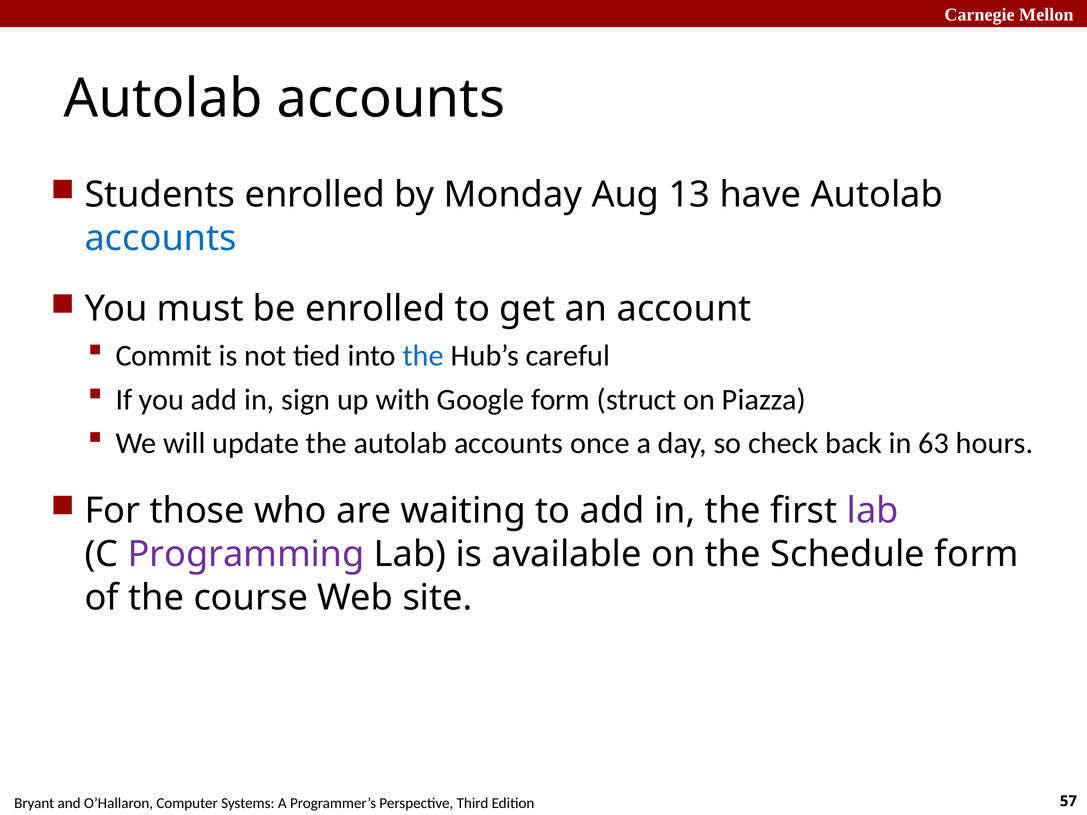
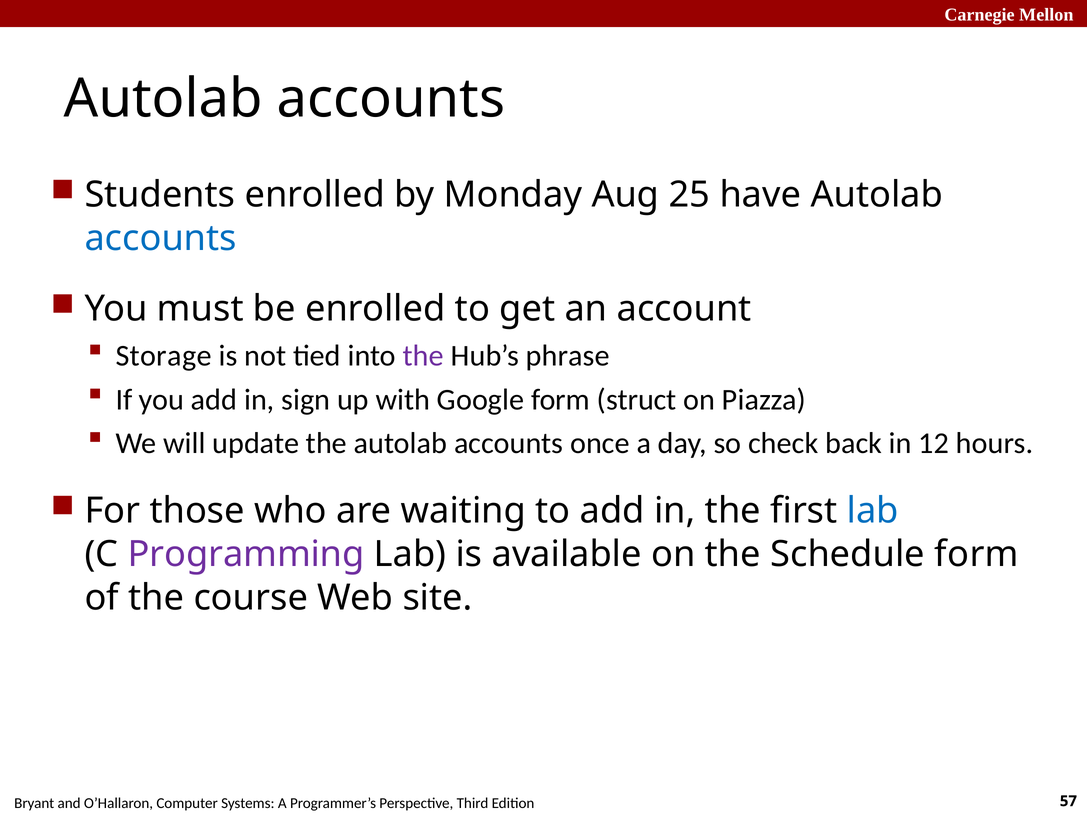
13: 13 -> 25 (689, 195)
Commit: Commit -> Storage (164, 356)
the colour: blue -> purple (423, 356)
careful: careful -> phrase (568, 356)
63: 63 -> 12 (934, 444)
lab colour: purple -> blue (873, 511)
